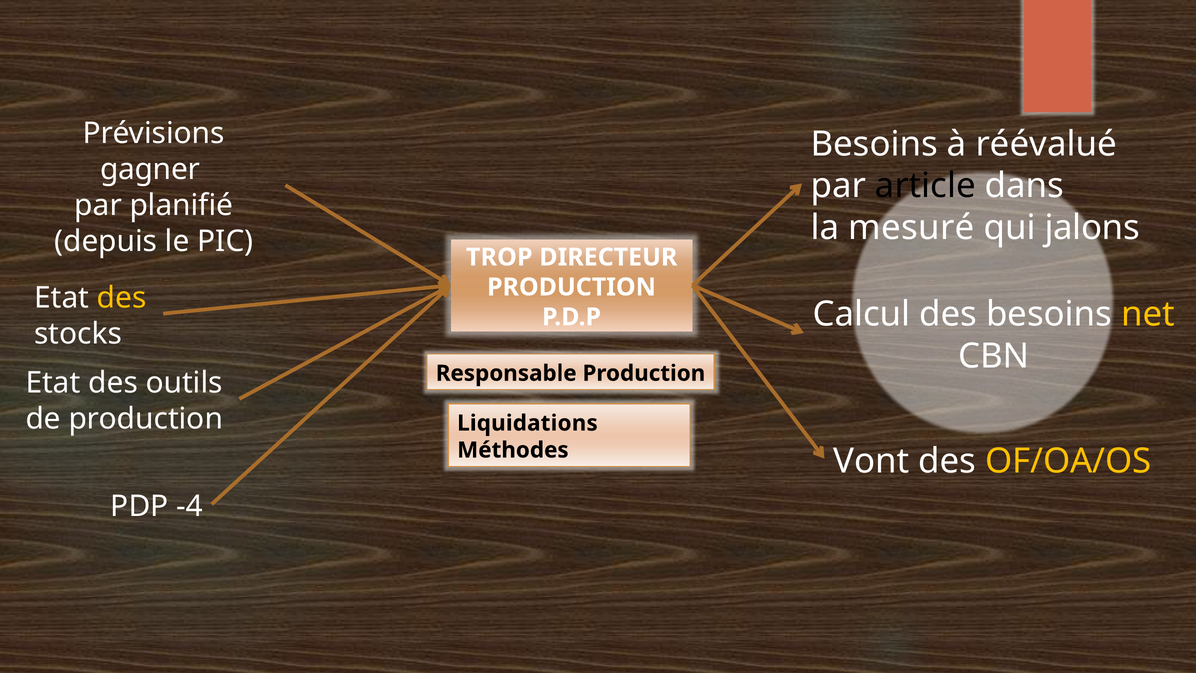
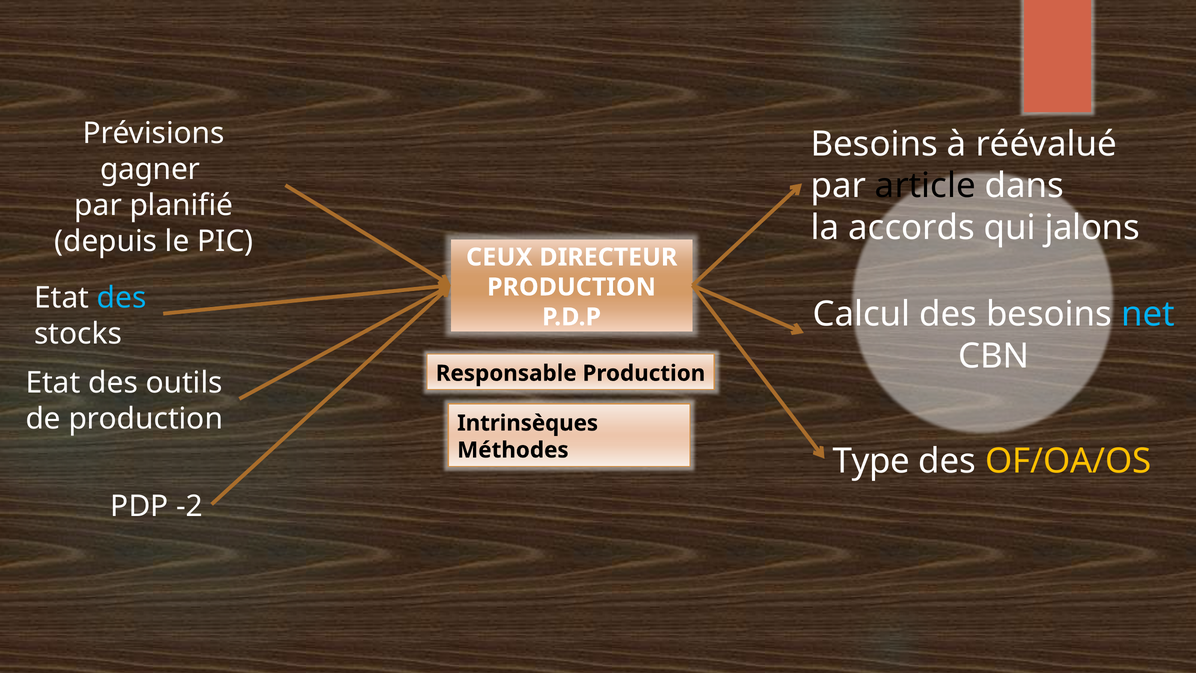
mesuré: mesuré -> accords (912, 228)
TROP: TROP -> CEUX (499, 257)
des colour: yellow -> light blue (122, 298)
net colour: yellow -> light blue (1148, 314)
Liquidations: Liquidations -> Intrinsèques (528, 423)
Vont: Vont -> Type (871, 461)
-4: -4 -> -2 (190, 506)
